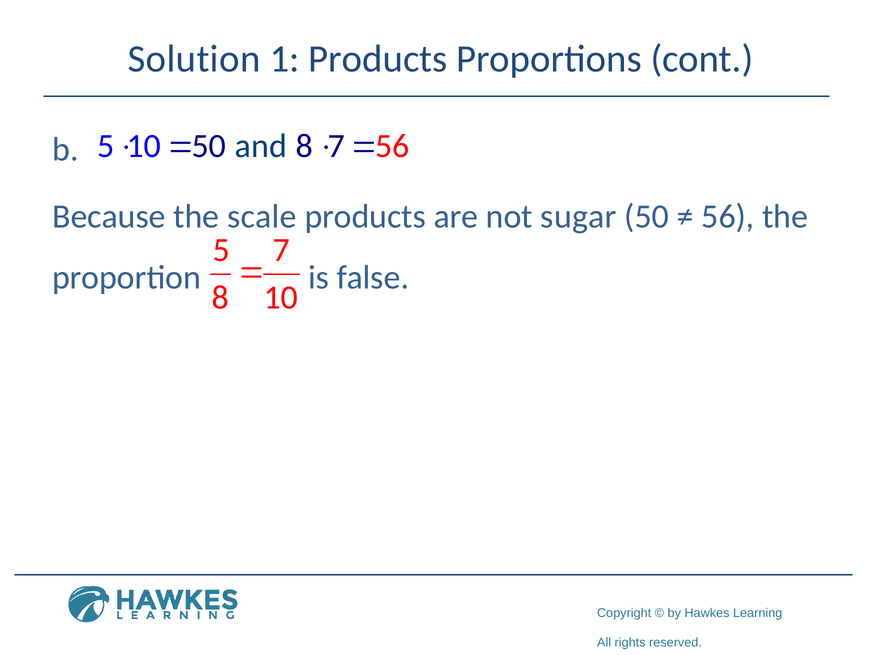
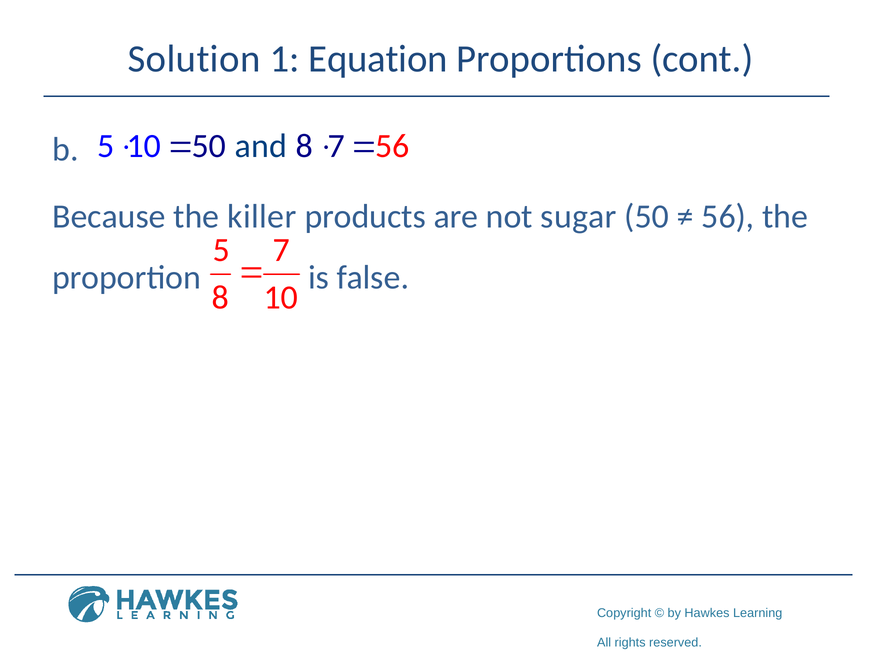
1 Products: Products -> Equation (378, 59)
scale: scale -> killer (262, 217)
